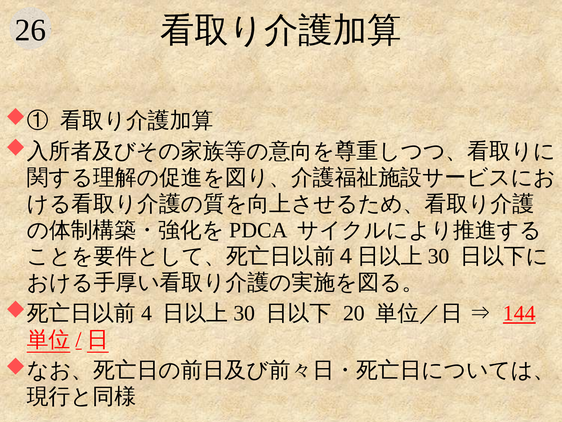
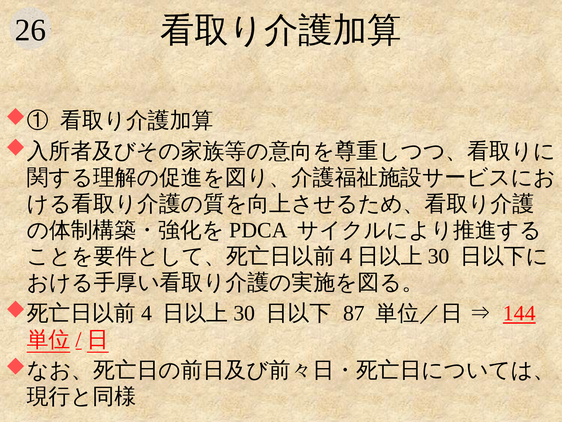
20: 20 -> 87 (354, 313)
